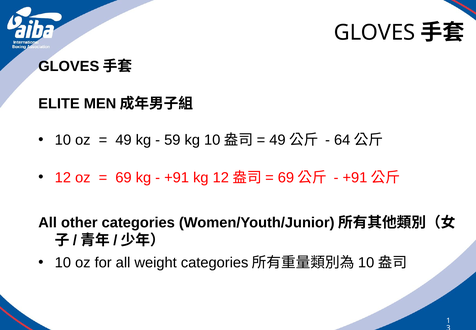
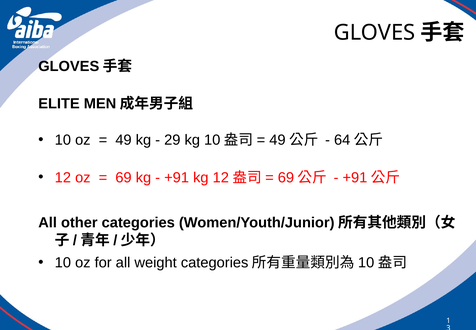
59: 59 -> 29 (172, 140)
